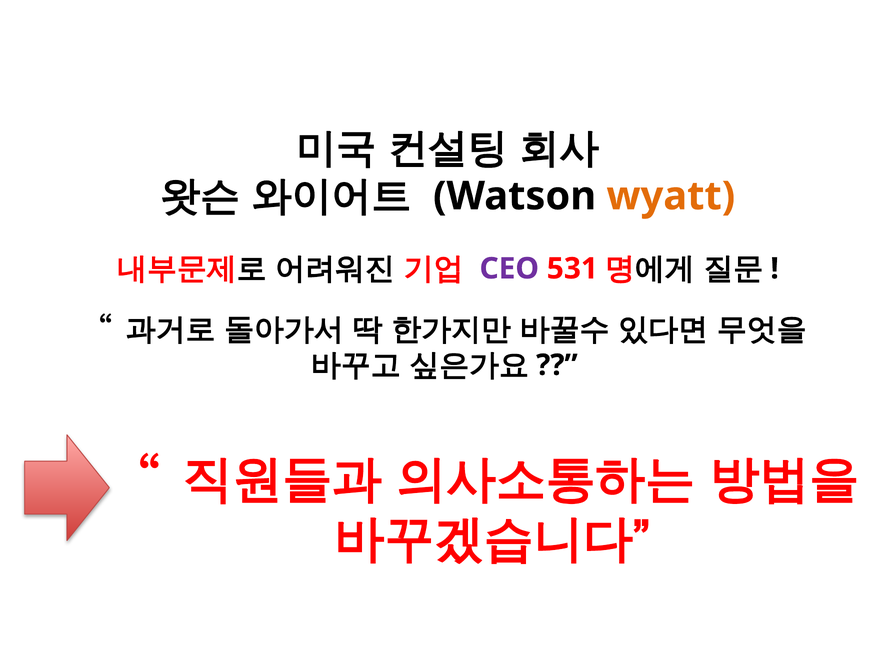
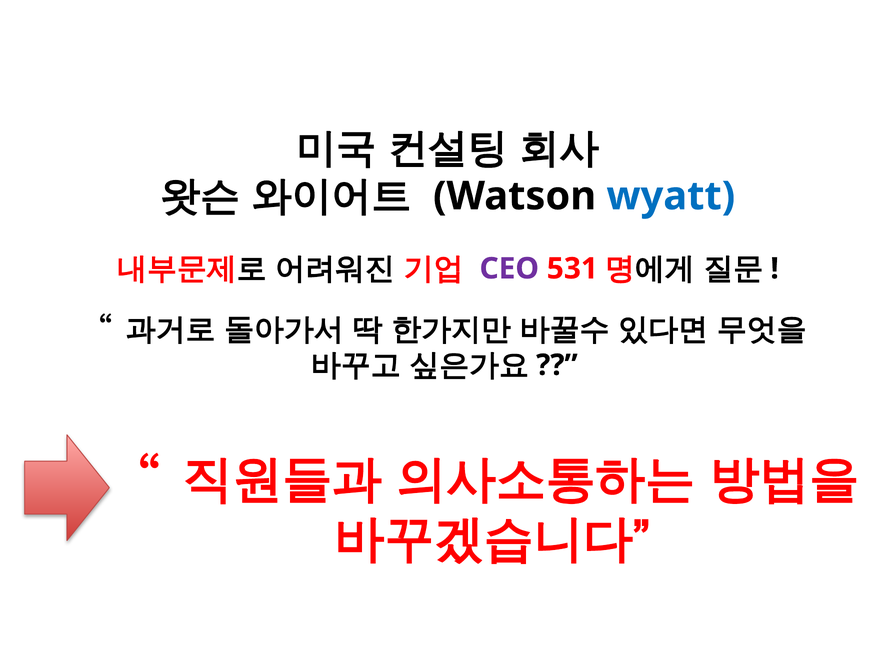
wyatt colour: orange -> blue (671, 196)
